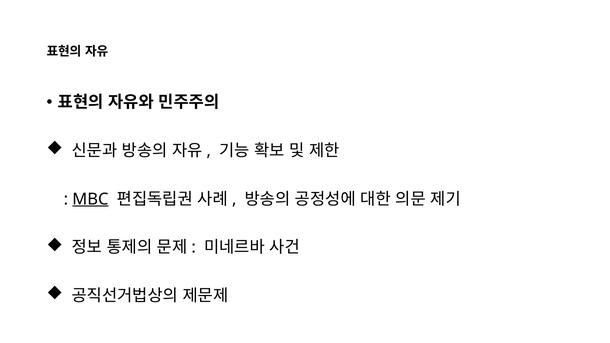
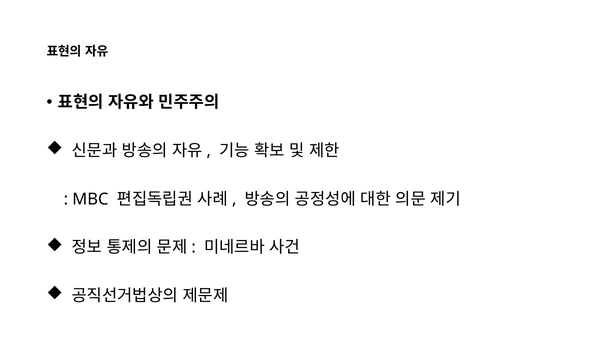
MBC underline: present -> none (90, 199)
